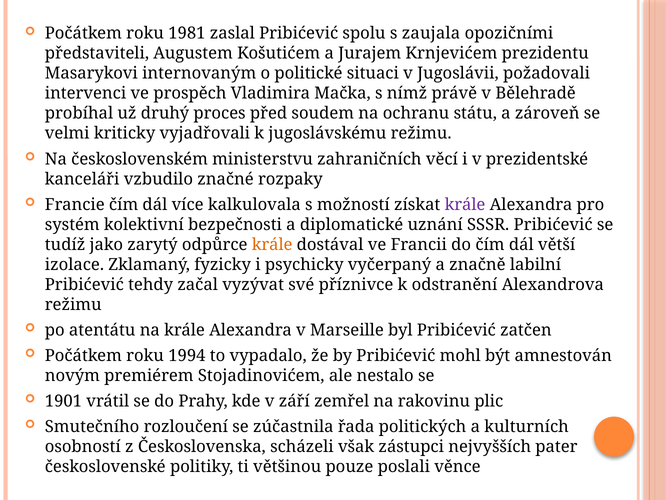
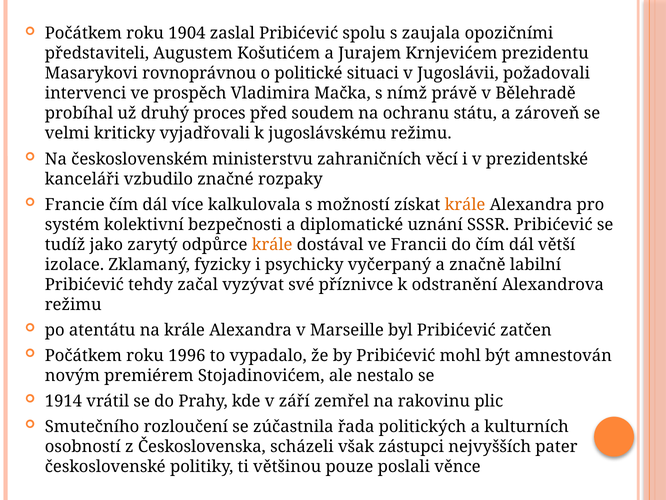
1981: 1981 -> 1904 (187, 33)
internovaným: internovaným -> rovnoprávnou (199, 73)
krále colour: purple -> orange (465, 204)
1994: 1994 -> 1996 (187, 355)
1901: 1901 -> 1914 (63, 401)
